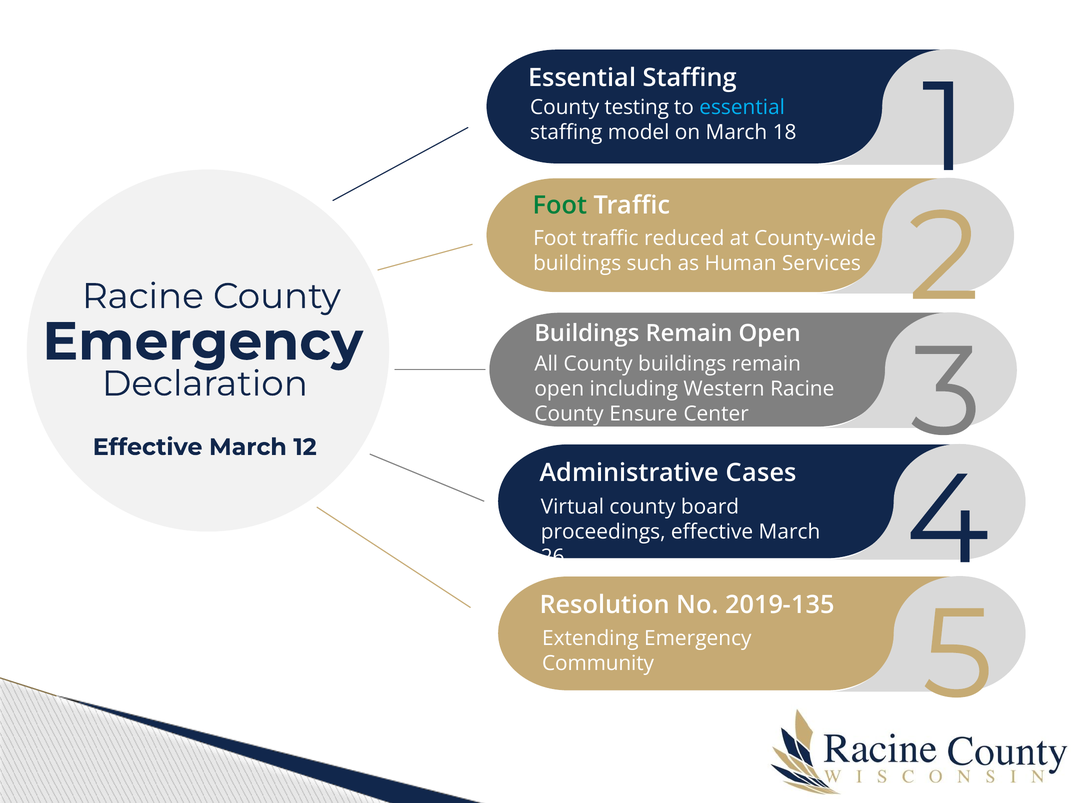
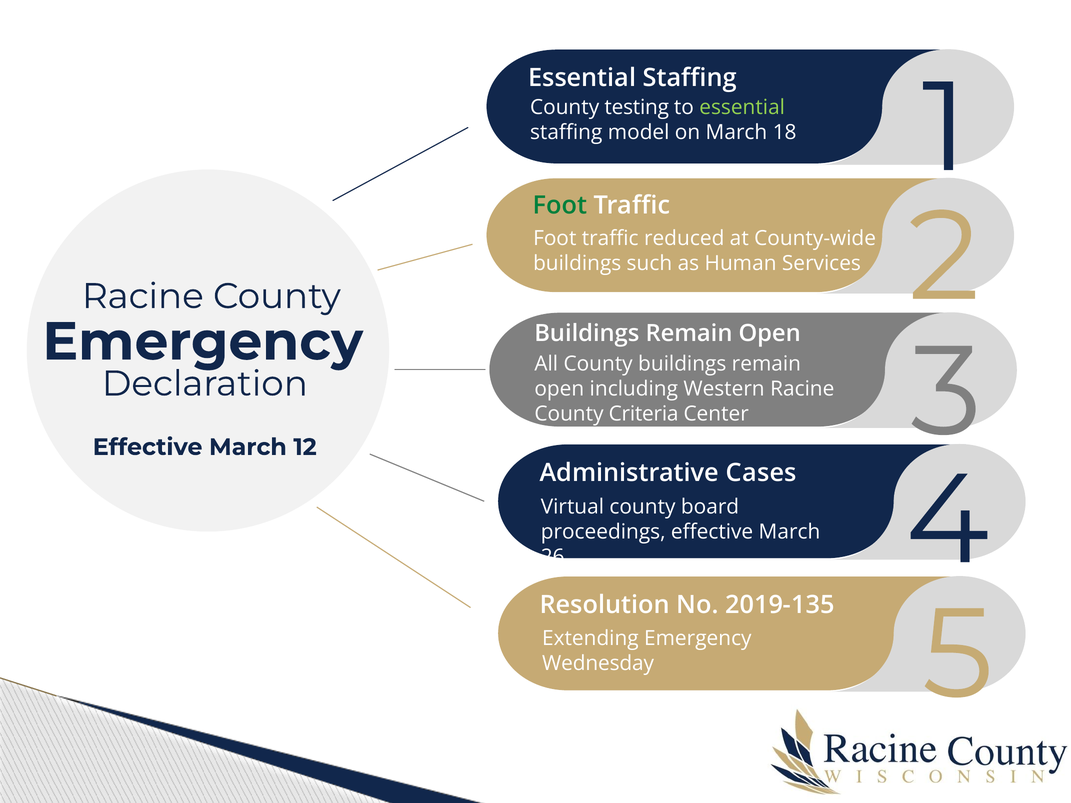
essential colour: light blue -> light green (742, 108)
Ensure: Ensure -> Criteria (644, 414)
Community: Community -> Wednesday (598, 664)
